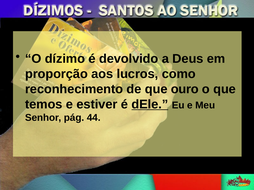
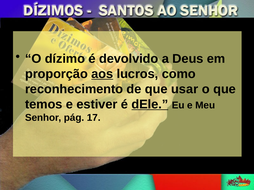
aos underline: none -> present (102, 74)
ouro: ouro -> usar (185, 89)
44: 44 -> 17 (94, 118)
